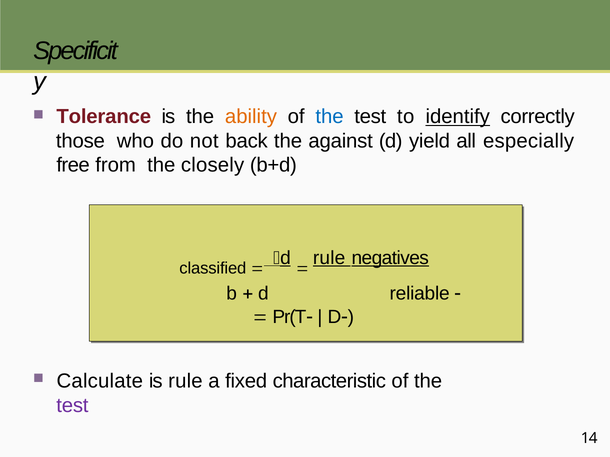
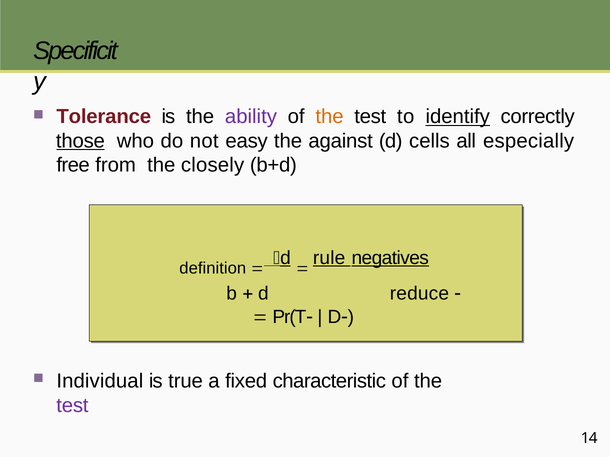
ability colour: orange -> purple (251, 117)
the colour: blue -> orange (330, 117)
those underline: none -> present (80, 141)
back: back -> easy (247, 141)
yield: yield -> cells (429, 141)
classified: classified -> definition (213, 269)
reliable: reliable -> reduce (419, 294)
Calculate: Calculate -> Individual (100, 382)
is rule: rule -> true (186, 382)
